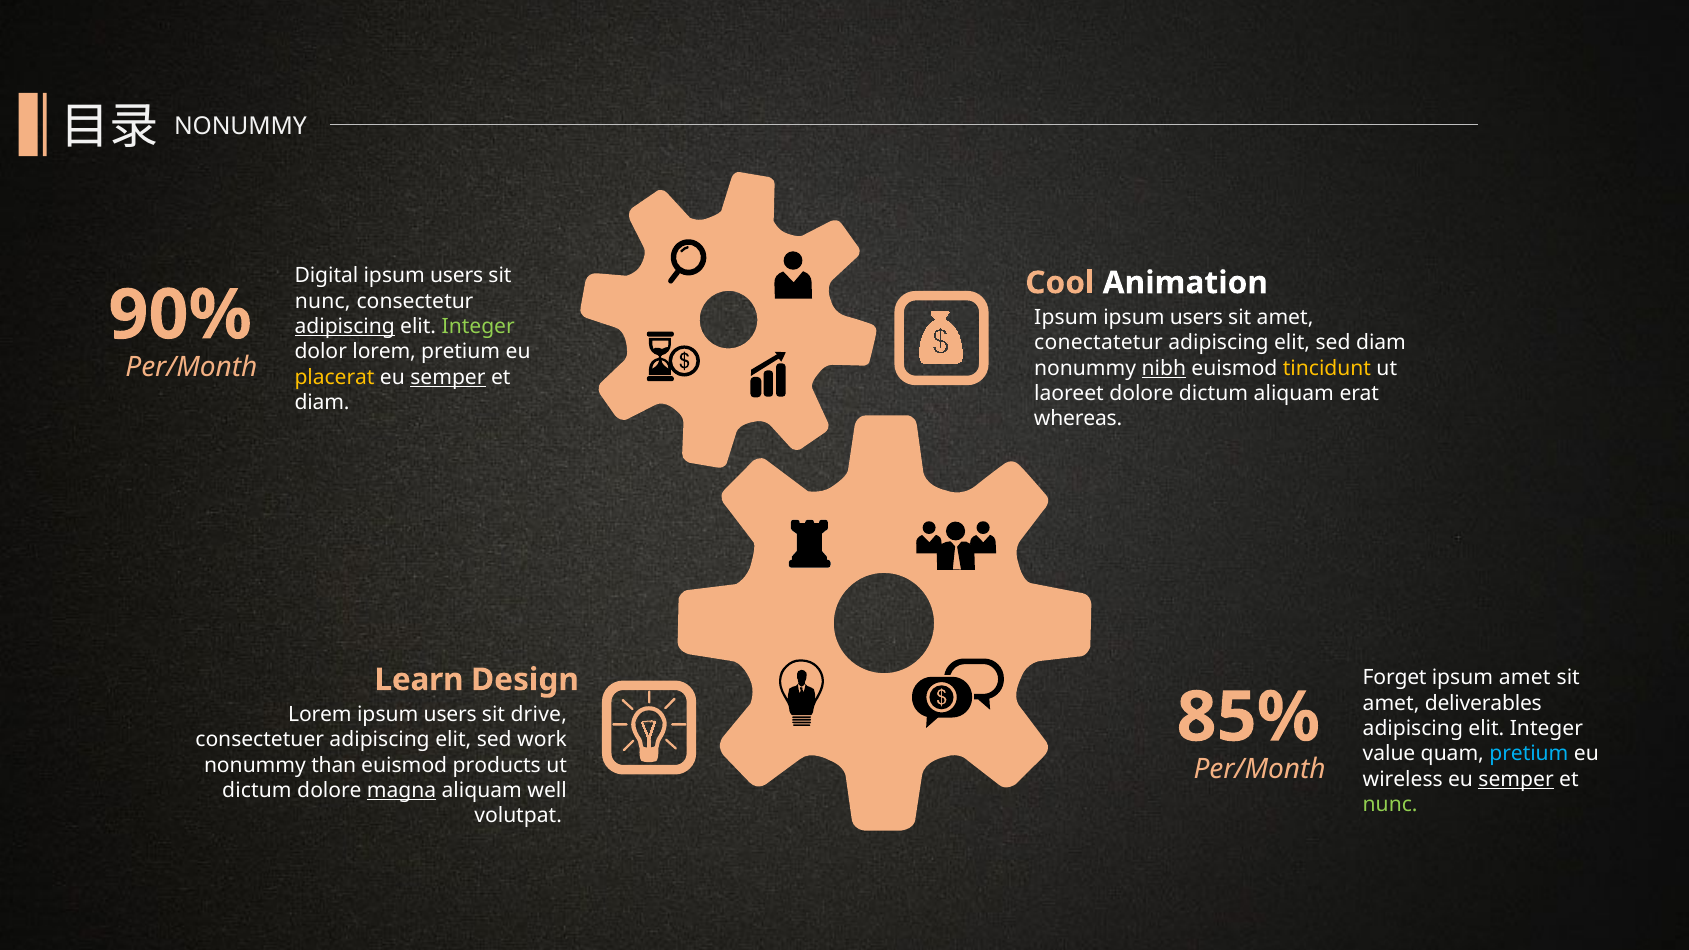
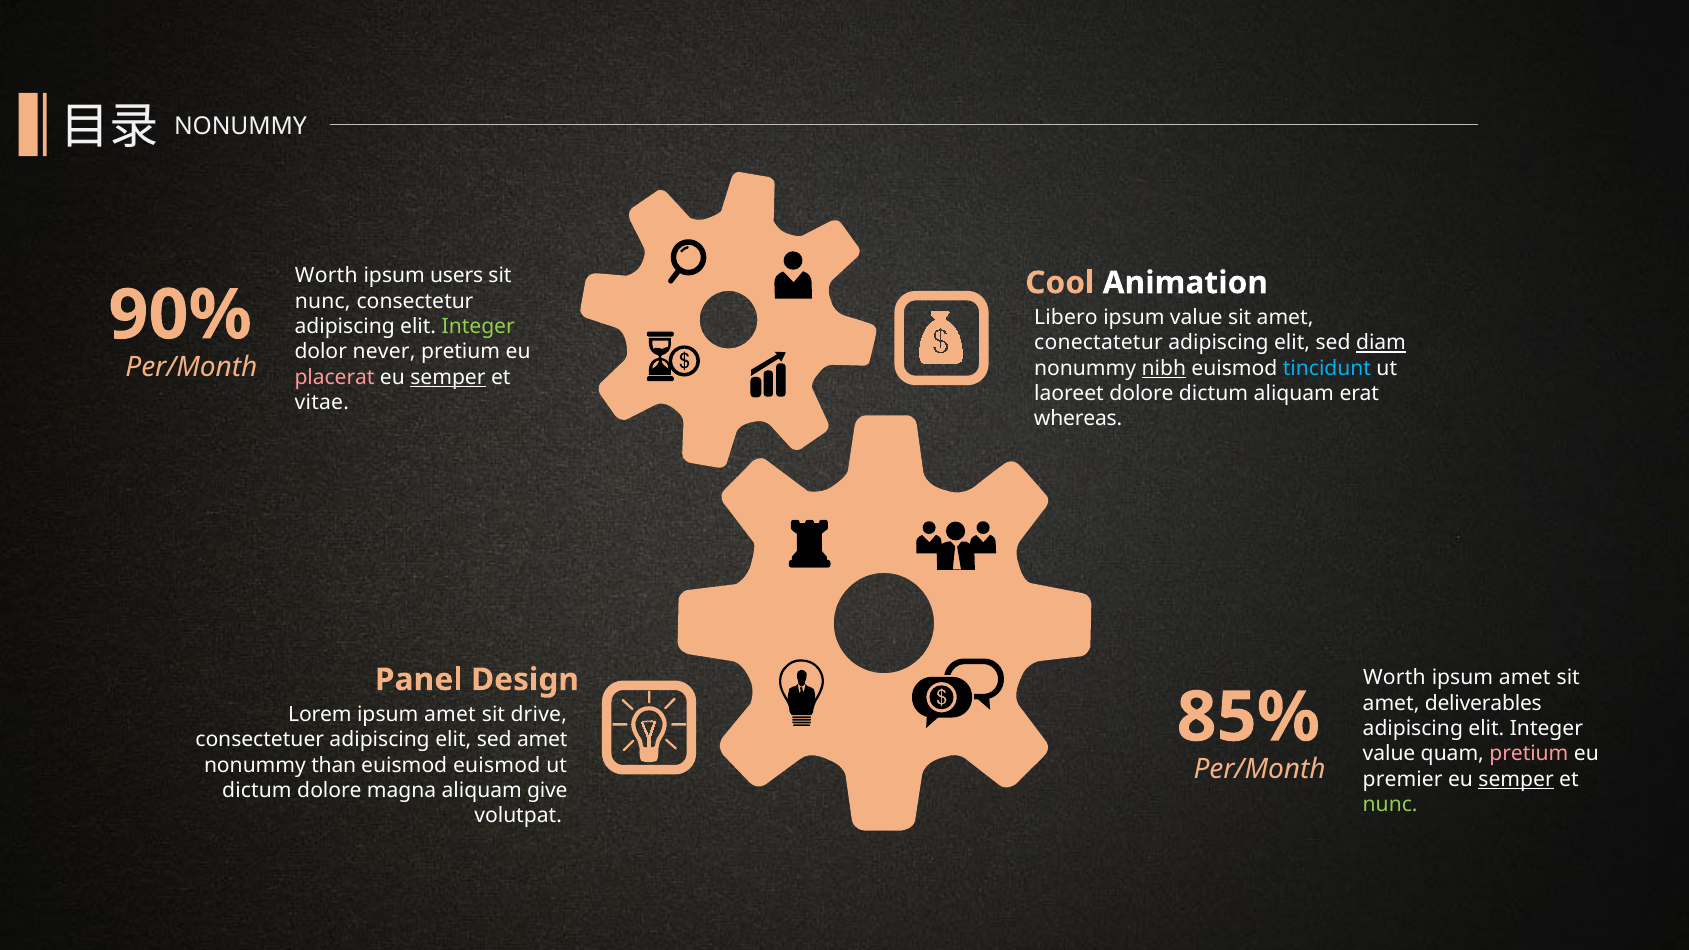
Digital: Digital -> Worth (326, 276)
Ipsum: Ipsum -> Libero (1066, 318)
users: users -> value (1196, 318)
adipiscing underline: present -> none (345, 326)
diam underline: none -> present (1381, 343)
dolor lorem: lorem -> never (384, 352)
tincidunt colour: yellow -> light blue (1327, 368)
placerat colour: yellow -> pink (335, 377)
diam: diam -> vitae (322, 402)
Learn: Learn -> Panel (419, 680)
Design Forget: Forget -> Worth (1394, 678)
Lorem ipsum users: users -> amet (450, 714)
sed work: work -> amet (542, 740)
pretium colour: light blue -> pink (1529, 754)
euismod products: products -> euismod (497, 765)
wireless: wireless -> premier (1403, 779)
magna underline: present -> none (402, 790)
well: well -> give (547, 790)
